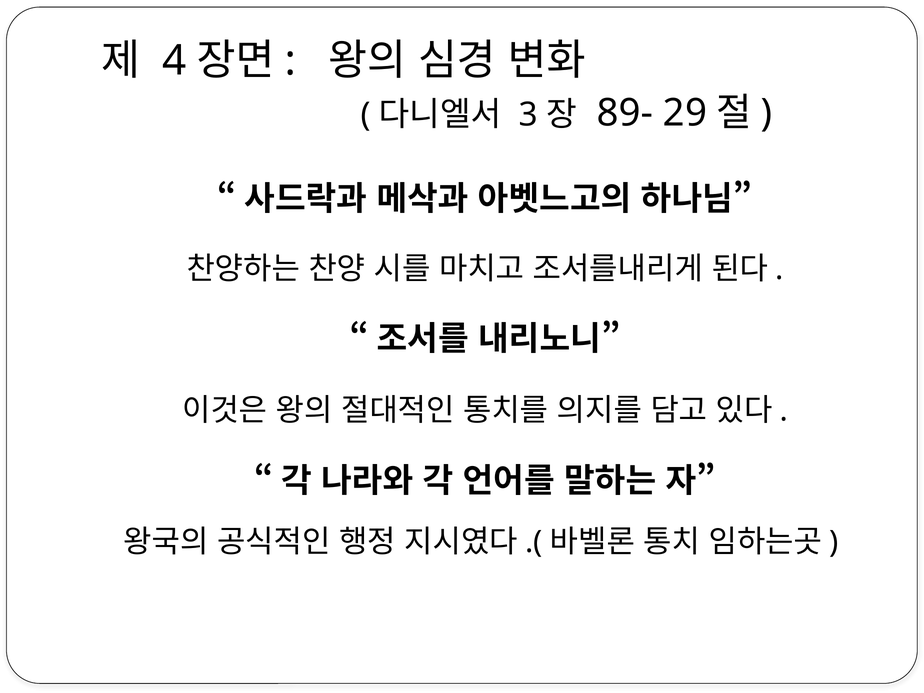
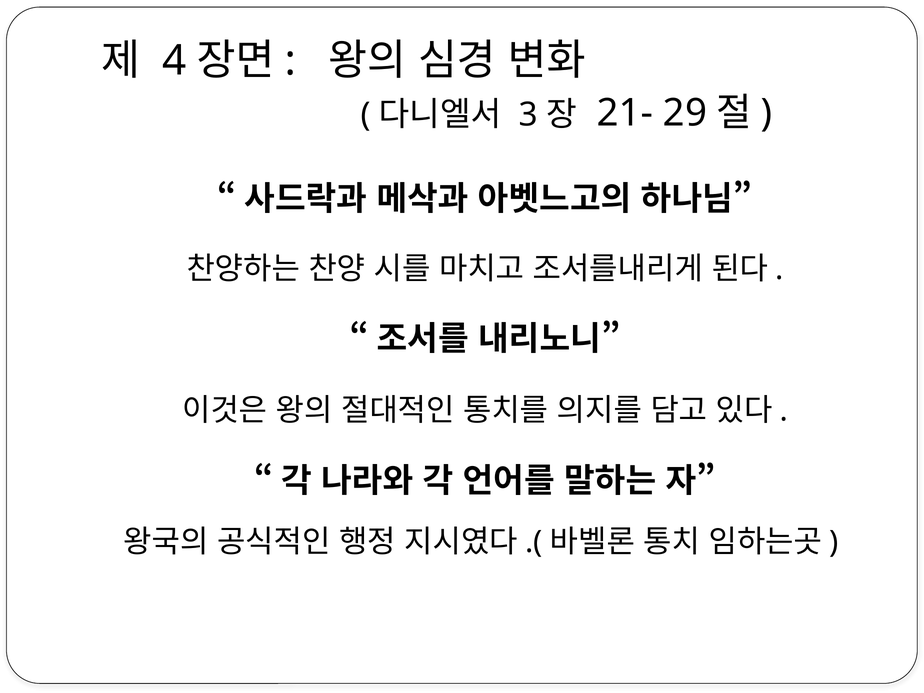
89-: 89- -> 21- (625, 113)
